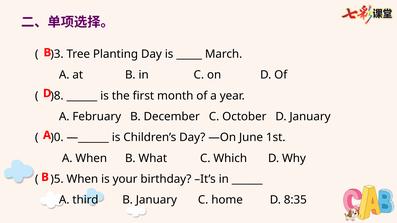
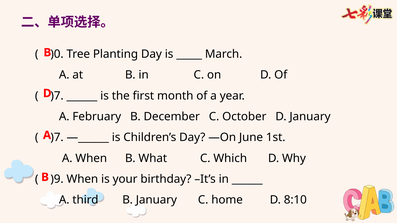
)3: )3 -> )0 (57, 54)
)8: )8 -> )7 (57, 96)
)0: )0 -> )7 (57, 138)
)5: )5 -> )9 (57, 179)
8:35: 8:35 -> 8:10 (295, 200)
